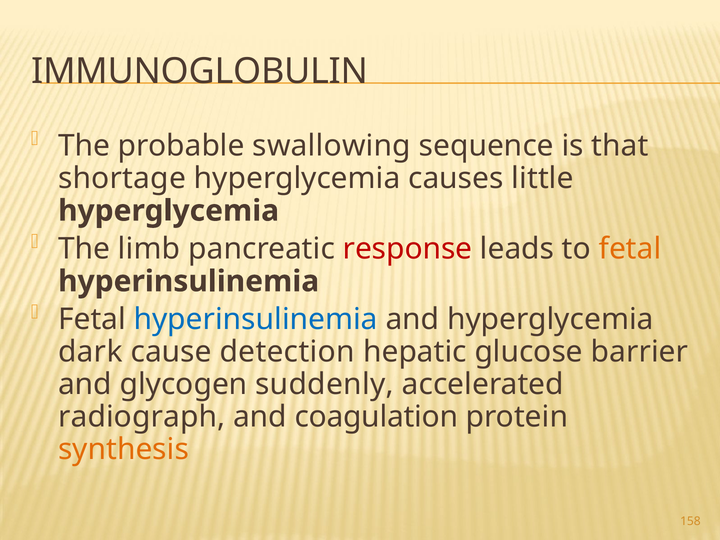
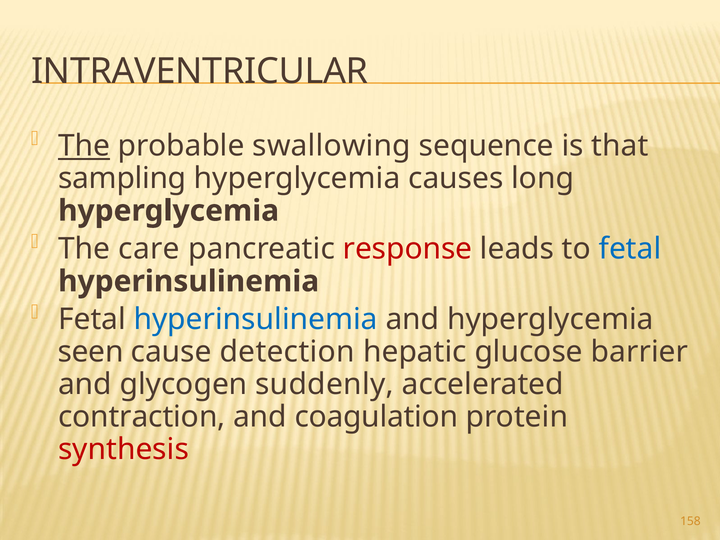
IMMUNOGLOBULIN: IMMUNOGLOBULIN -> INTRAVENTRICULAR (200, 71)
The underline: none -> present (84, 146)
shortage: shortage -> sampling (122, 178)
little: little -> long (543, 178)
limb: limb -> care (149, 249)
fetal colour: orange -> blue (630, 249)
dark: dark -> seen (91, 352)
radiograph: radiograph -> contraction (142, 417)
synthesis colour: orange -> red (124, 449)
